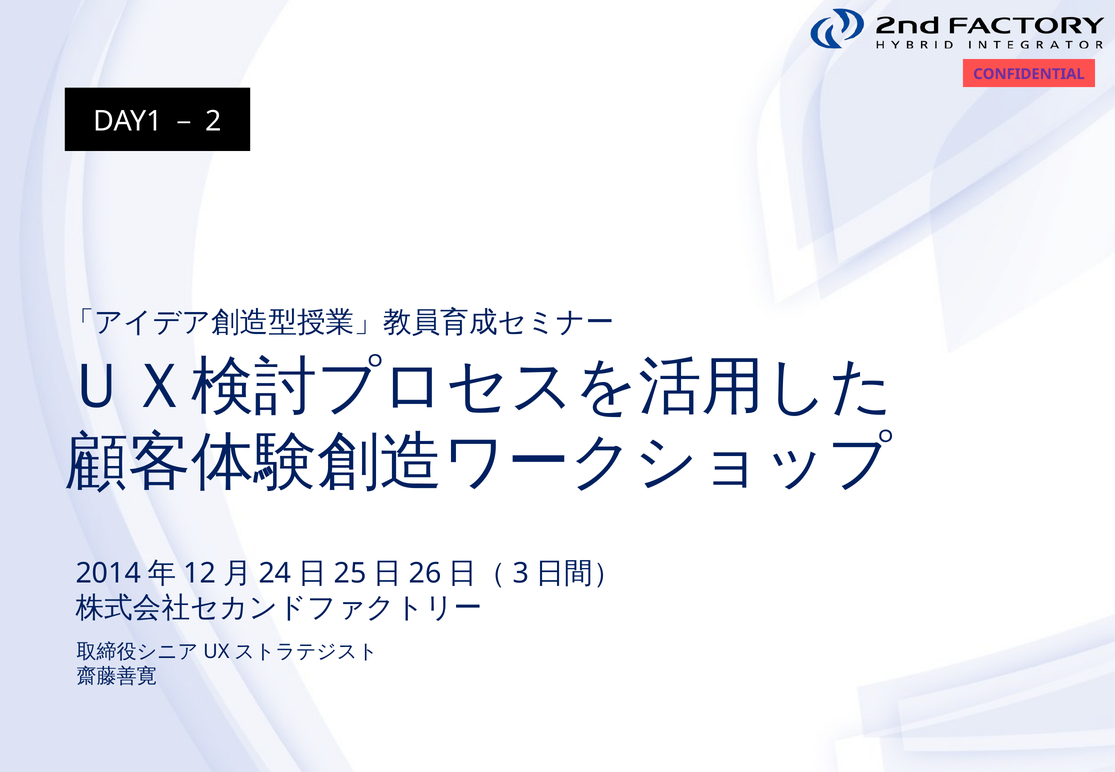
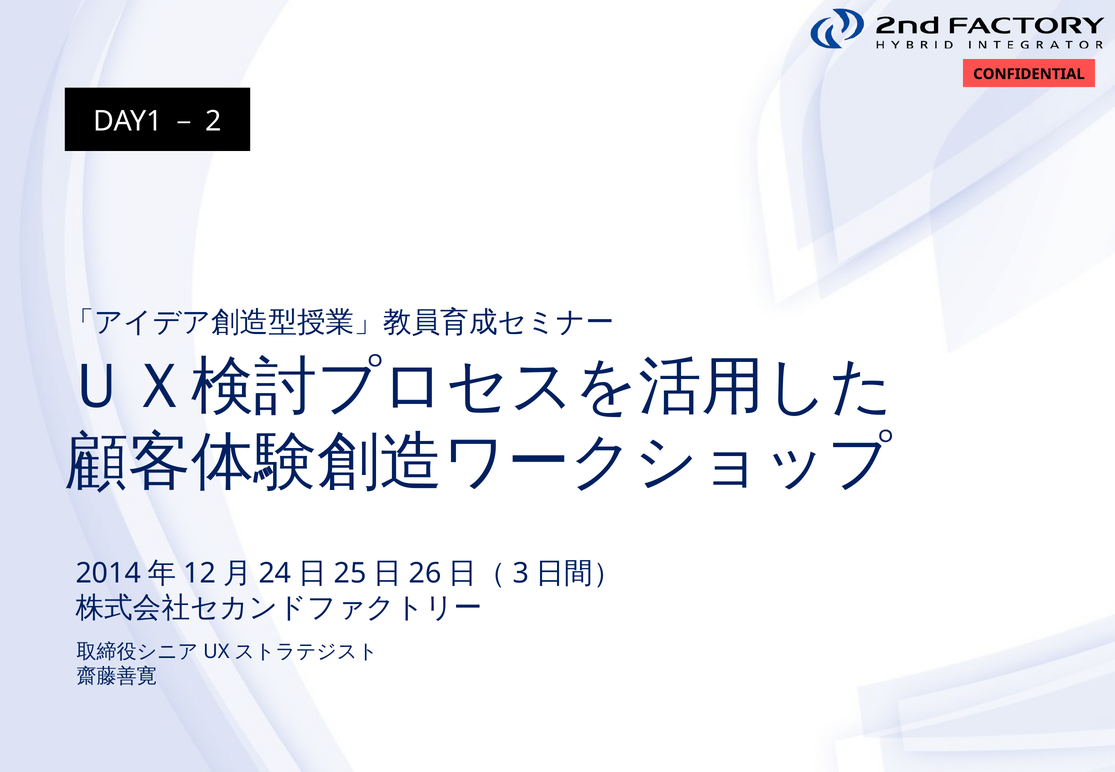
CONFIDENTIAL colour: purple -> black (1029, 74)
